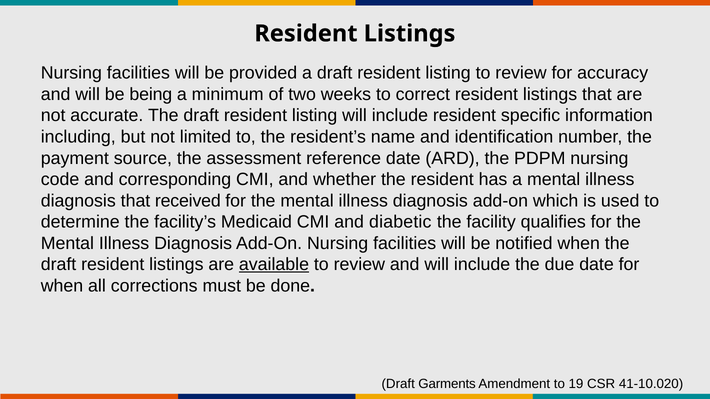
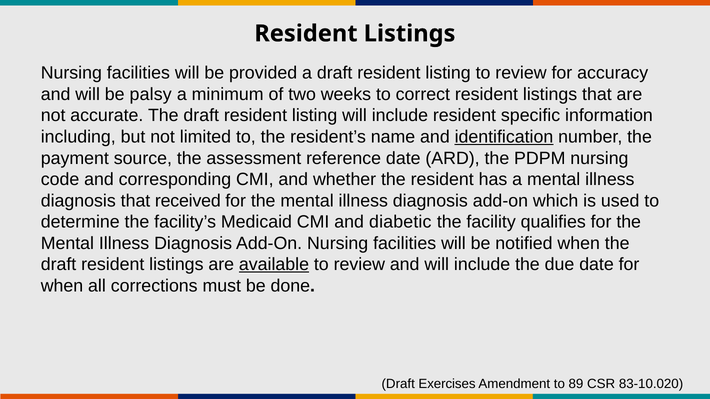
being: being -> palsy (151, 94)
identification underline: none -> present (504, 137)
Garments: Garments -> Exercises (447, 384)
19: 19 -> 89 (576, 384)
41-10.020: 41-10.020 -> 83-10.020 (651, 384)
